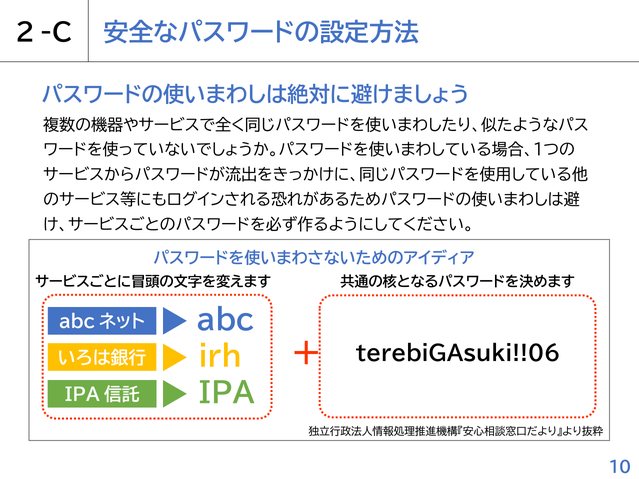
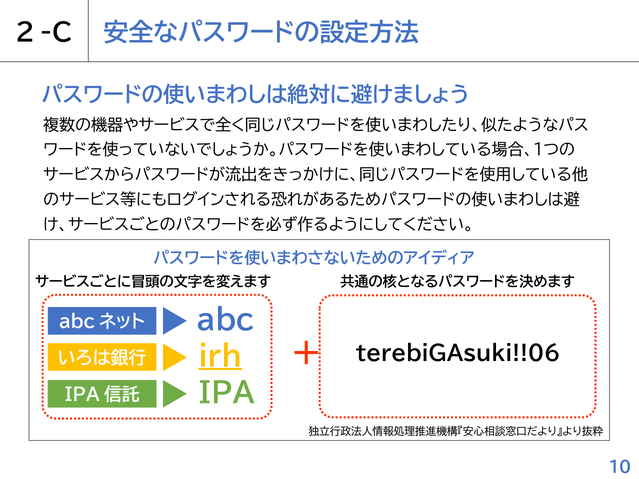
irh underline: none -> present (220, 357)
